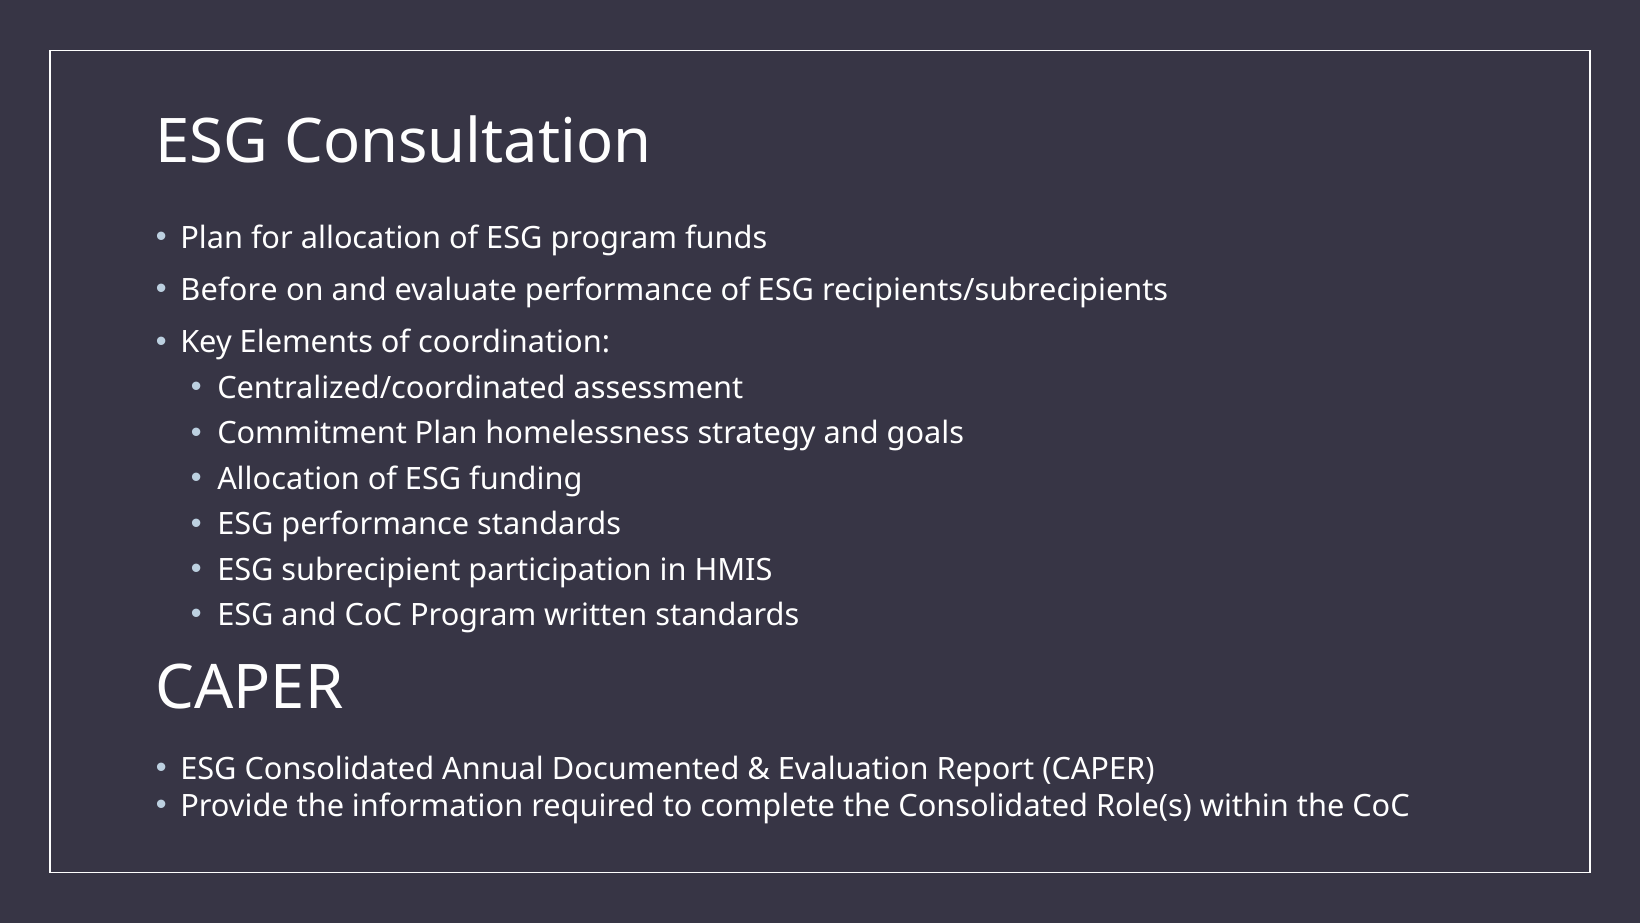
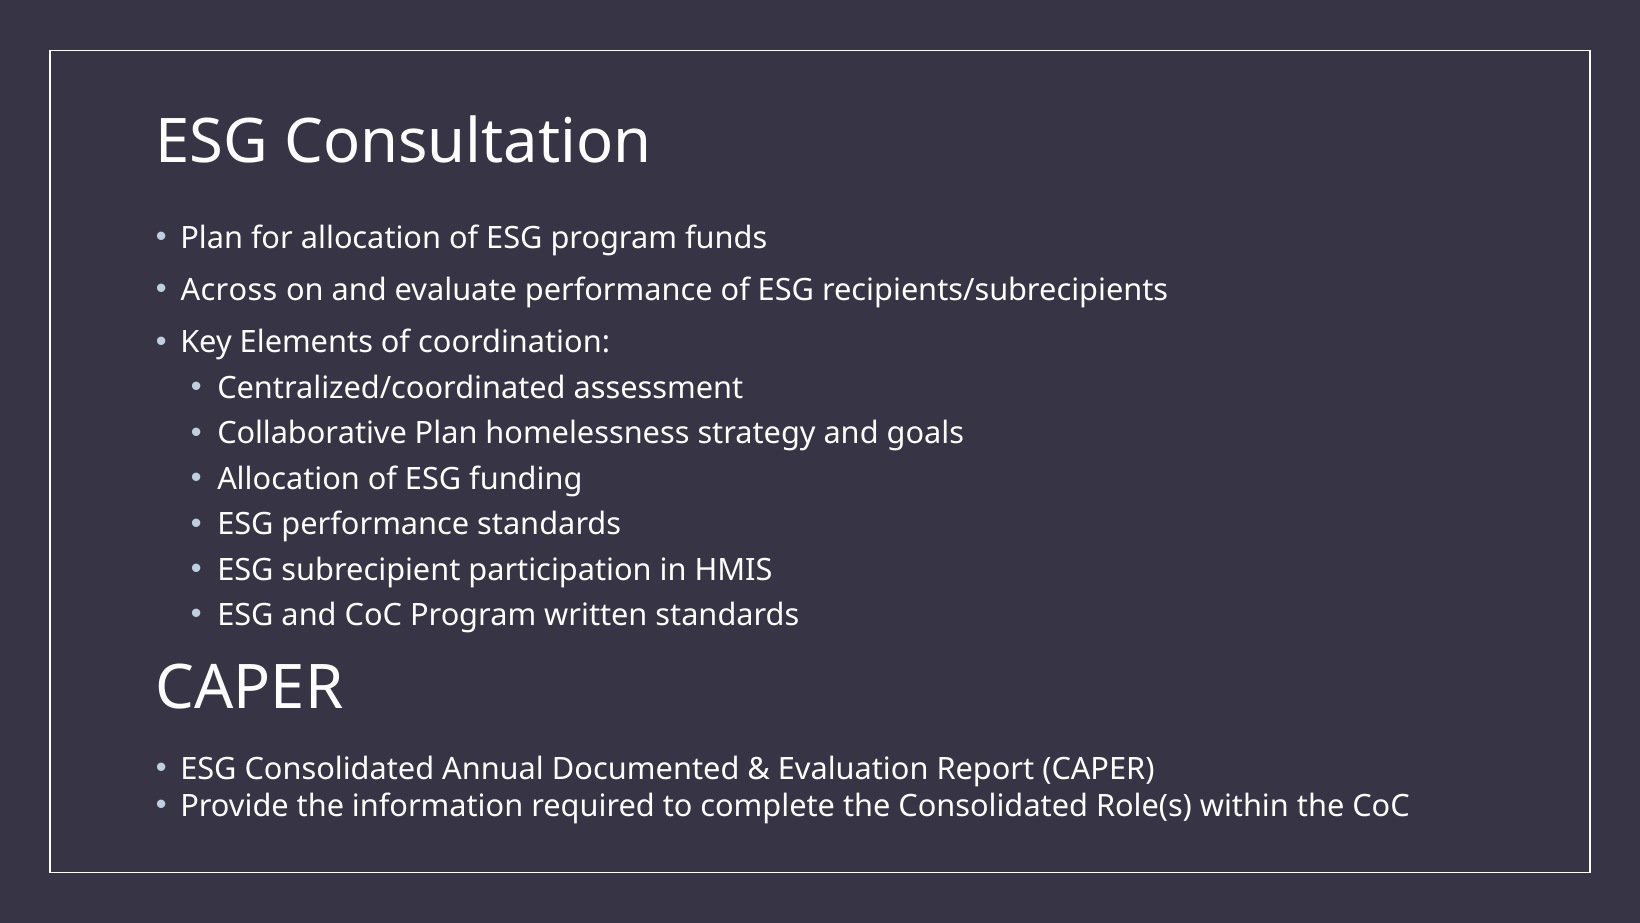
Before: Before -> Across (229, 290)
Commitment: Commitment -> Collaborative (312, 433)
